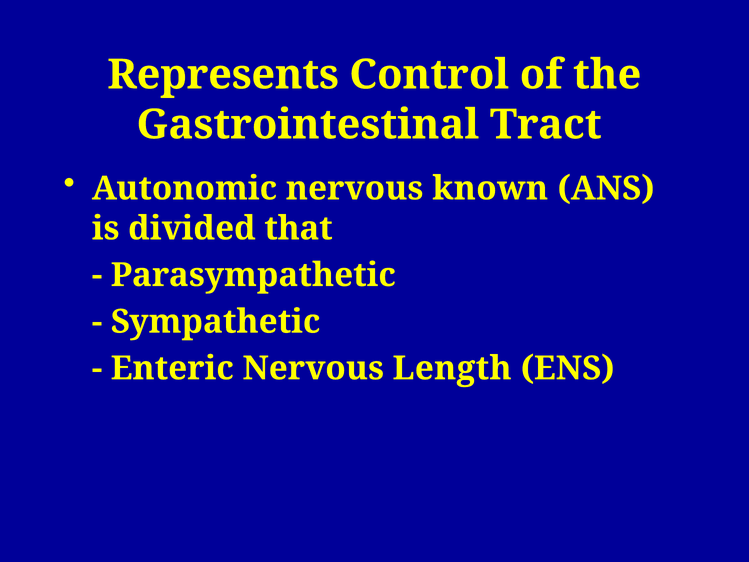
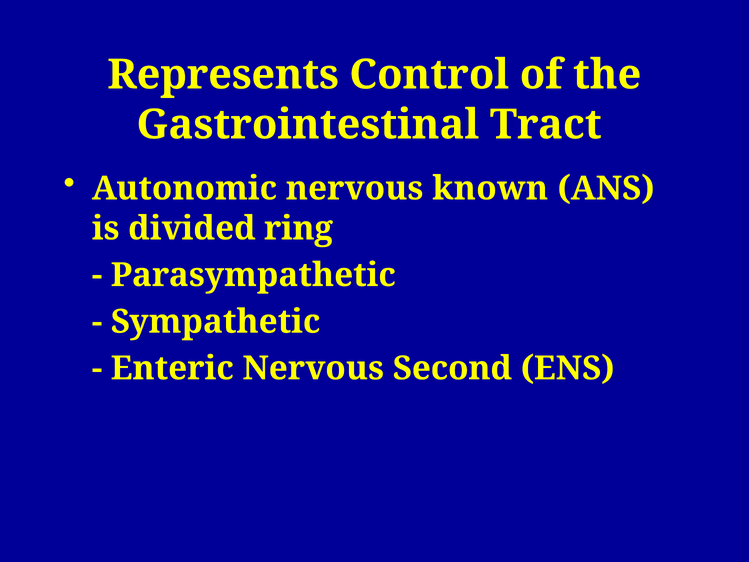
that: that -> ring (299, 228)
Length: Length -> Second (452, 368)
